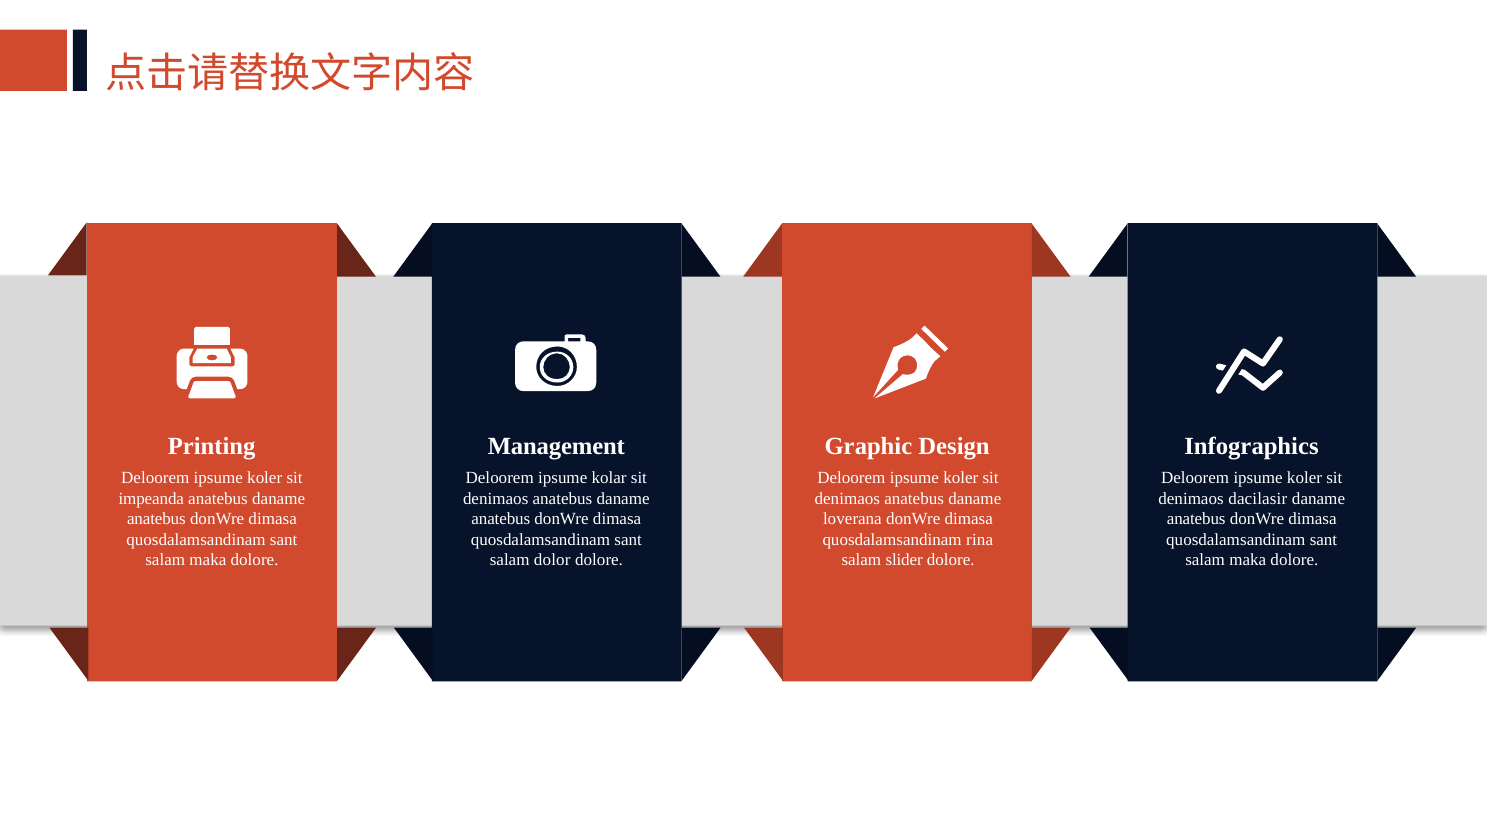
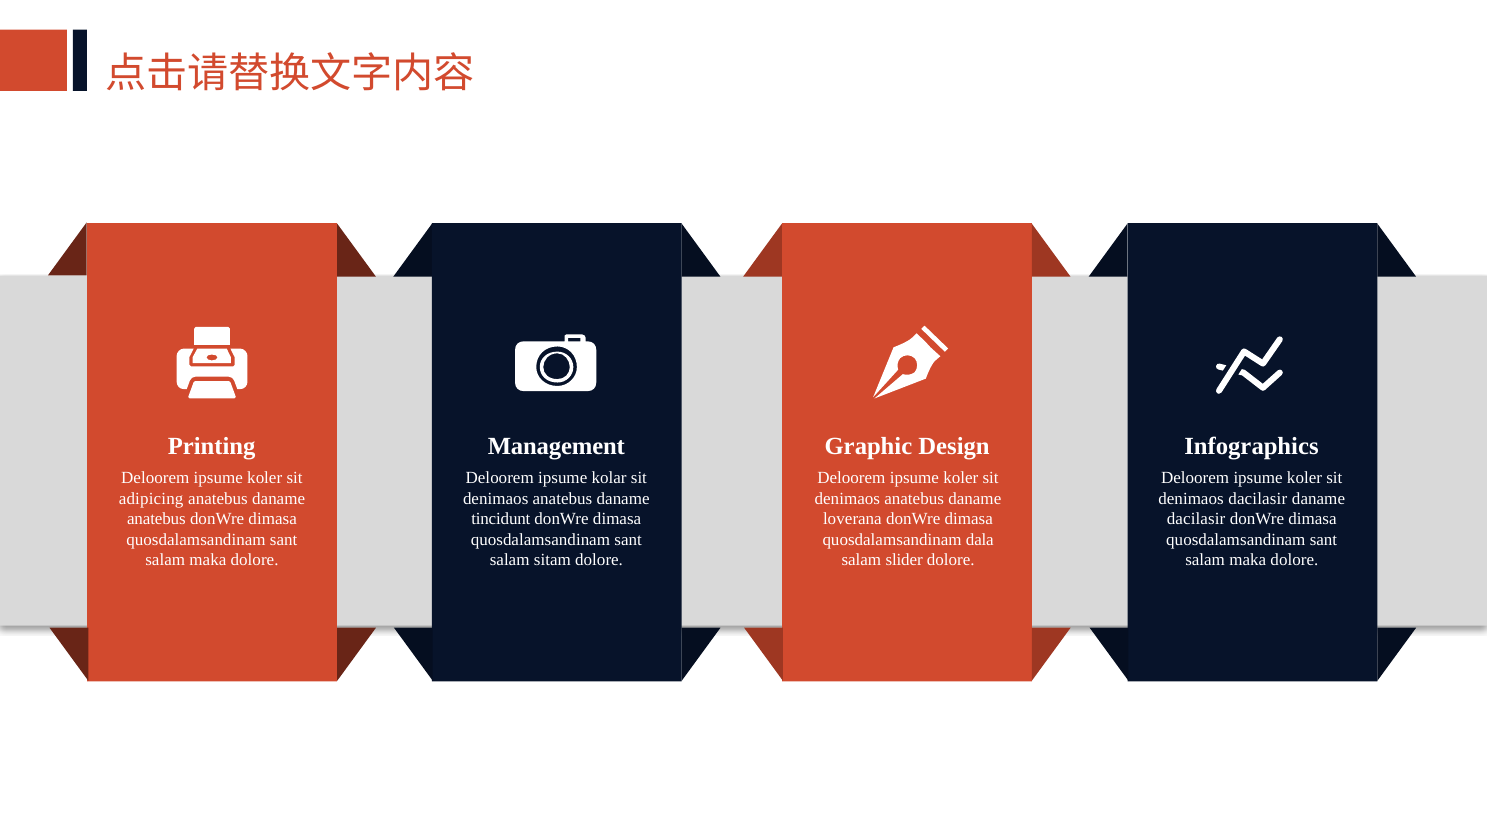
impeanda: impeanda -> adipicing (151, 499)
anatebus: anatebus -> tincidunt (501, 519)
anatebus: anatebus -> dacilasir (1196, 519)
rina: rina -> dala (980, 540)
dolor: dolor -> sitam (552, 560)
